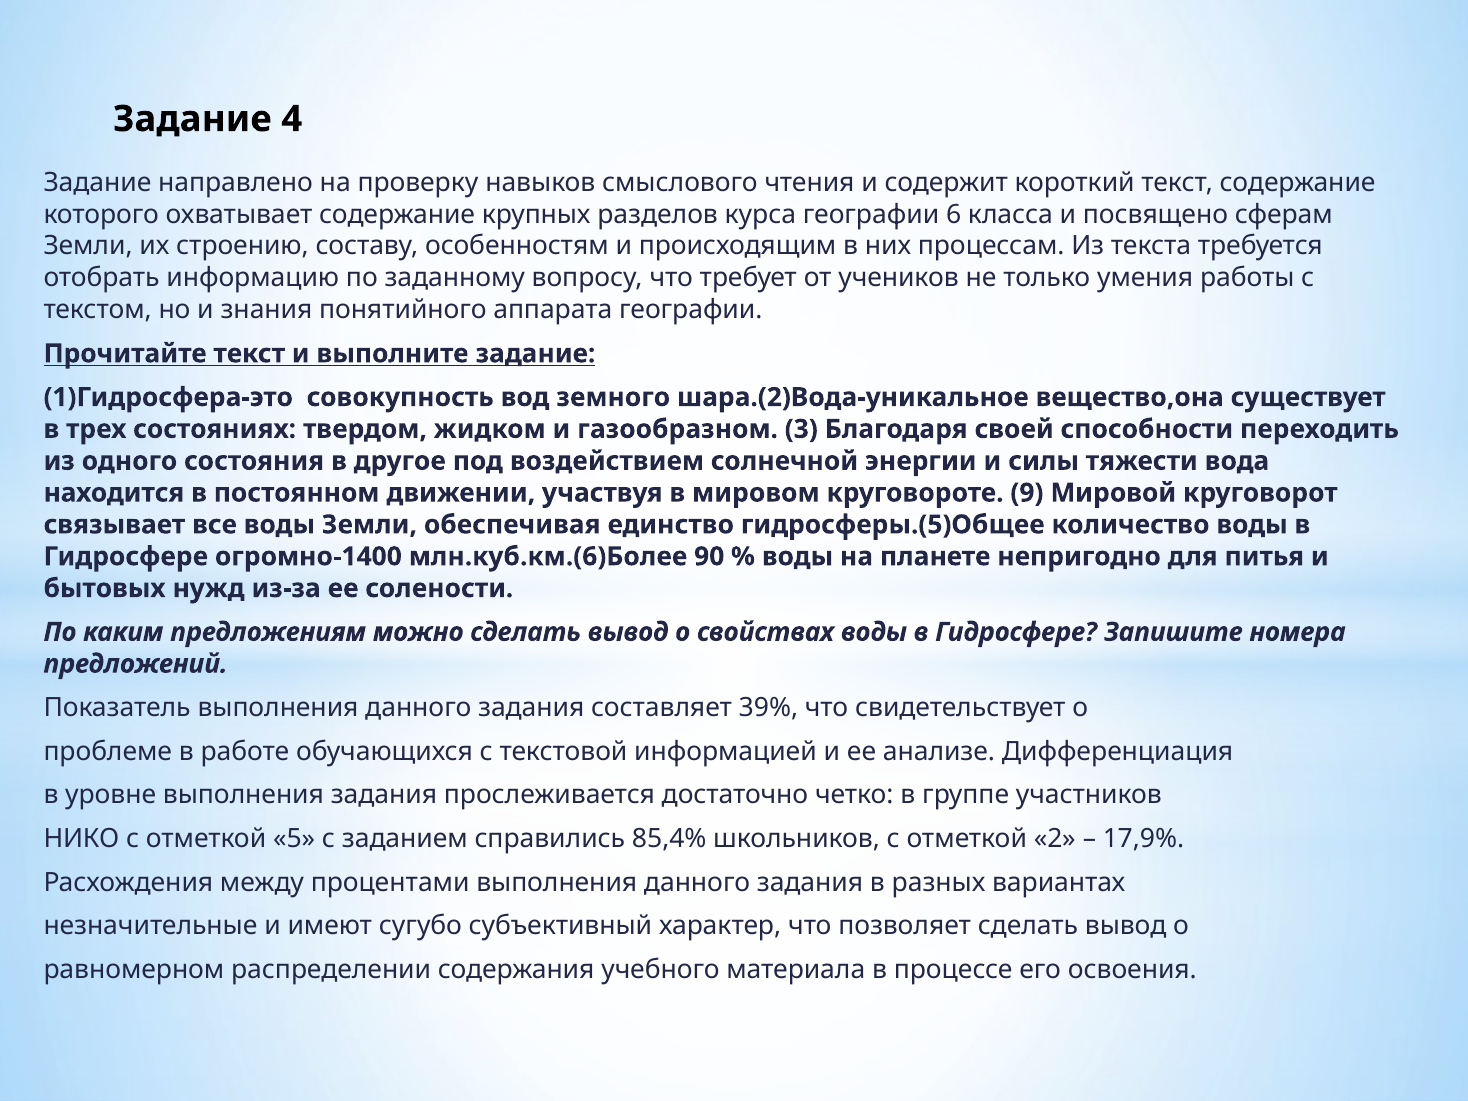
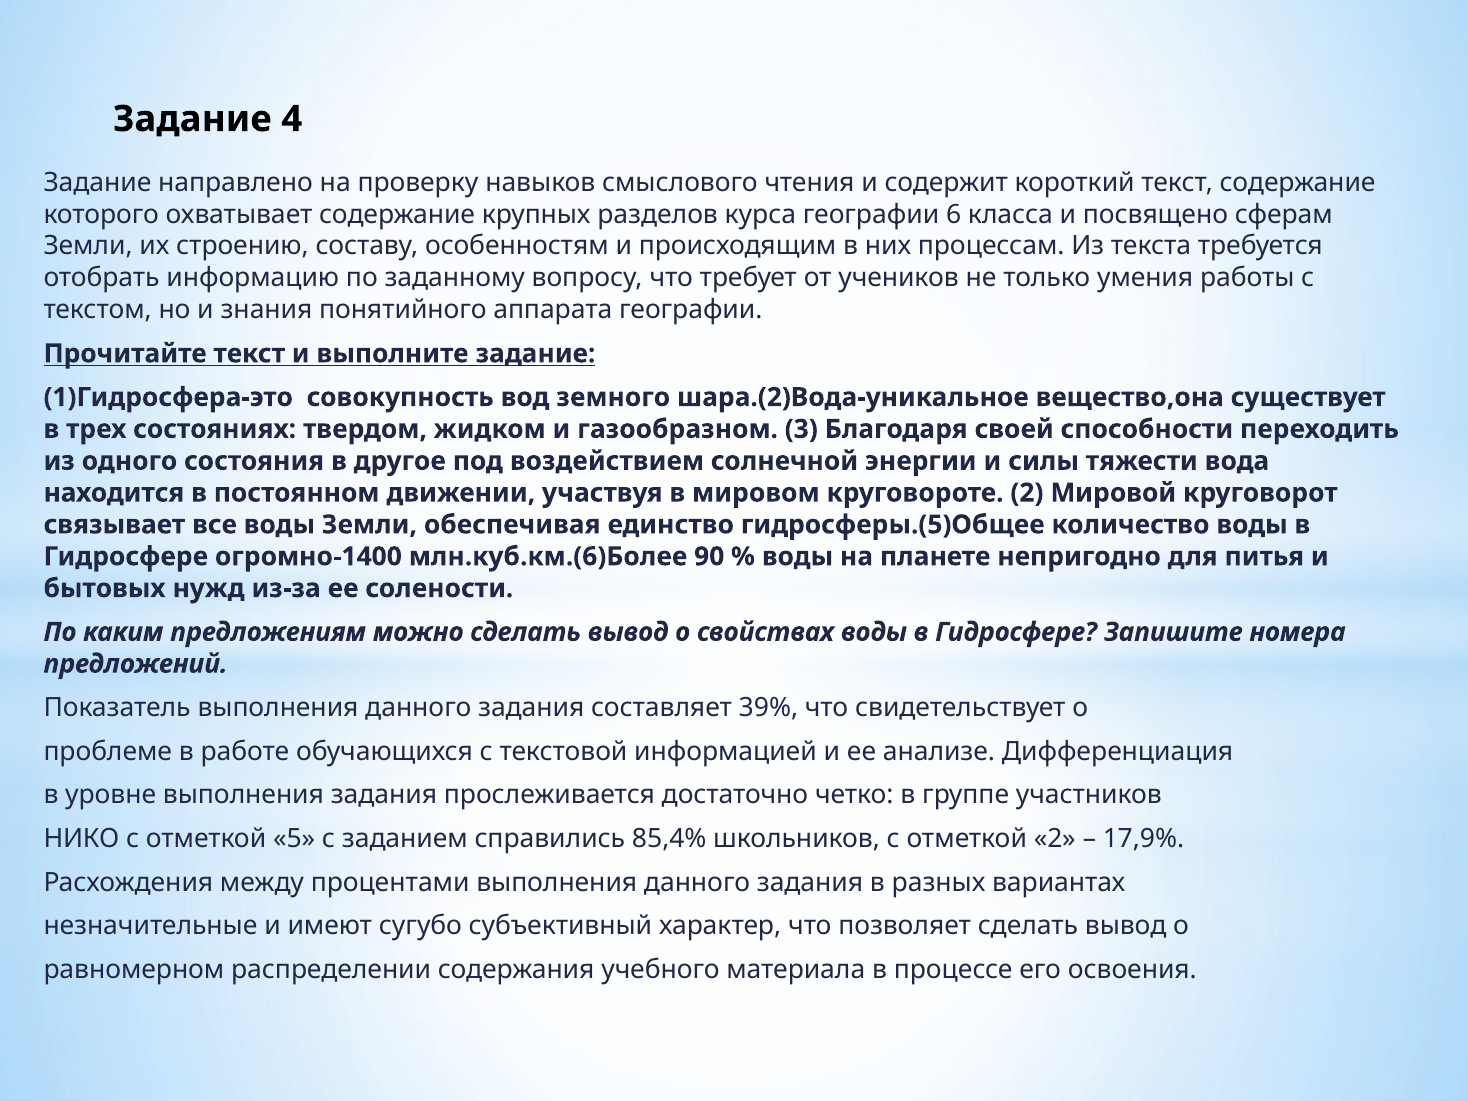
круговороте 9: 9 -> 2 (1027, 493)
